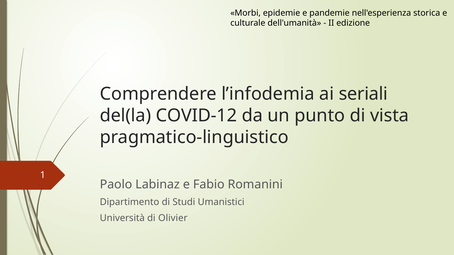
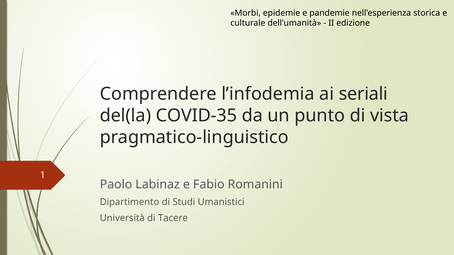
COVID-12: COVID-12 -> COVID-35 (196, 116)
Olivier: Olivier -> Tacere (173, 218)
